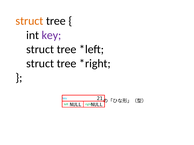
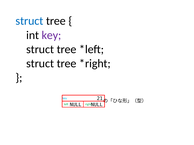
struct colour: orange -> blue (29, 21)
